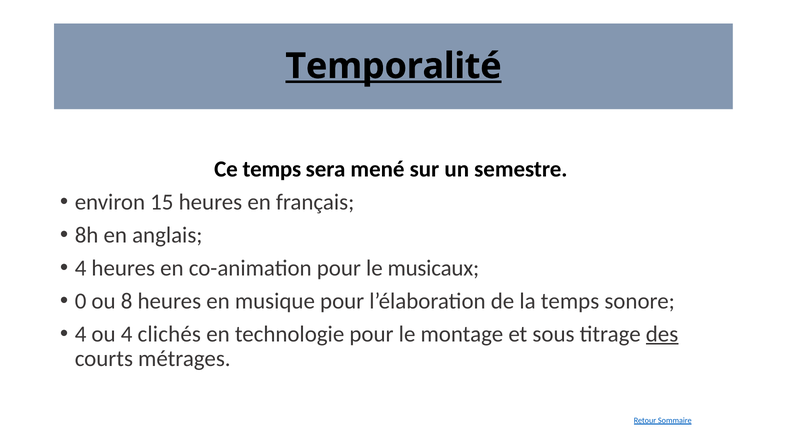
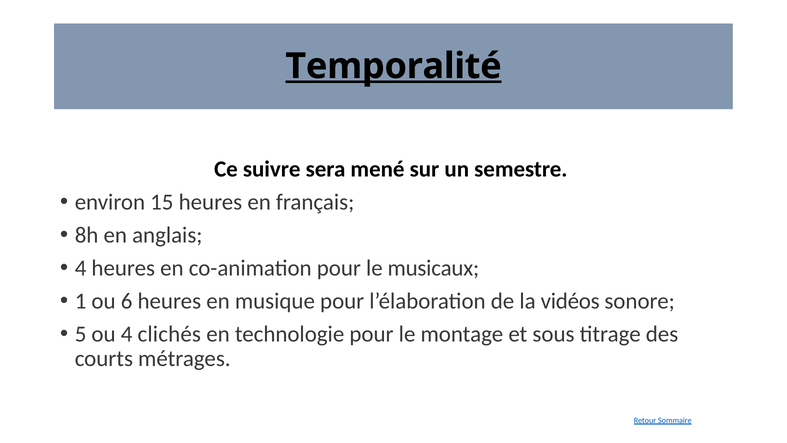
Ce temps: temps -> suivre (272, 169)
0: 0 -> 1 (81, 301)
8: 8 -> 6 (127, 301)
la temps: temps -> vidéos (570, 301)
4: 4 -> 5 (81, 334)
des underline: present -> none (662, 334)
